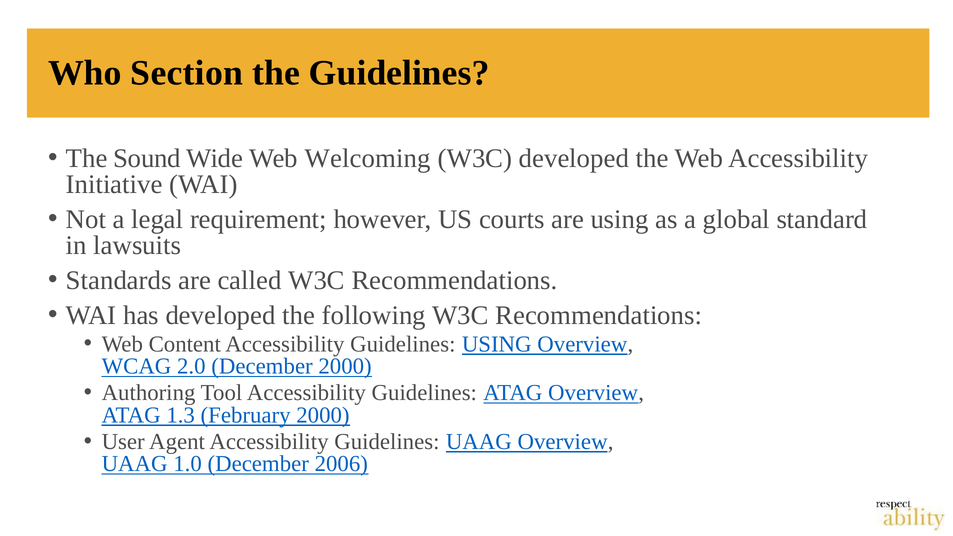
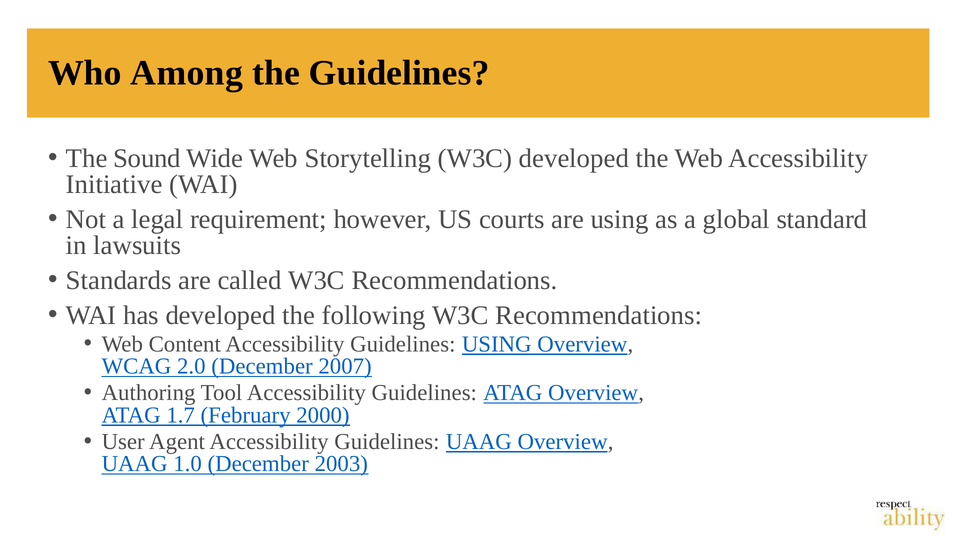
Section: Section -> Among (187, 73)
Welcoming: Welcoming -> Storytelling (368, 158)
December 2000: 2000 -> 2007 (345, 366)
1.3: 1.3 -> 1.7 (181, 415)
2006: 2006 -> 2003 (341, 464)
